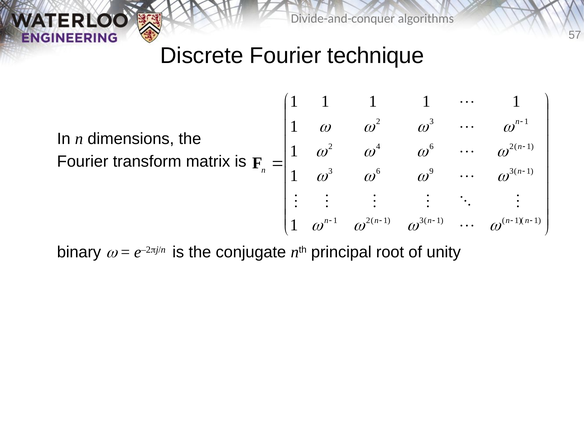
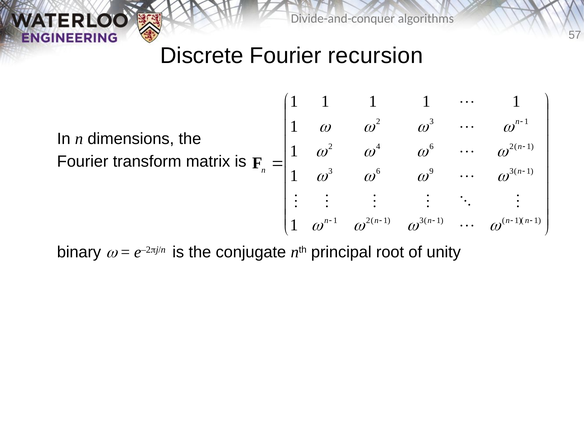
technique: technique -> recursion (375, 56)
